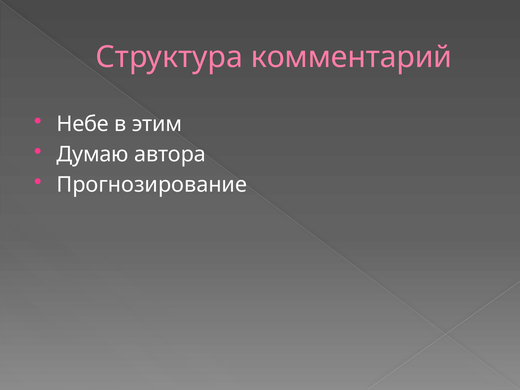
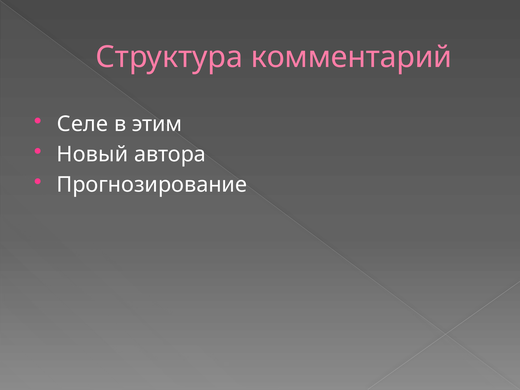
Небе: Небе -> Селе (83, 124)
Думаю: Думаю -> Новый (92, 154)
